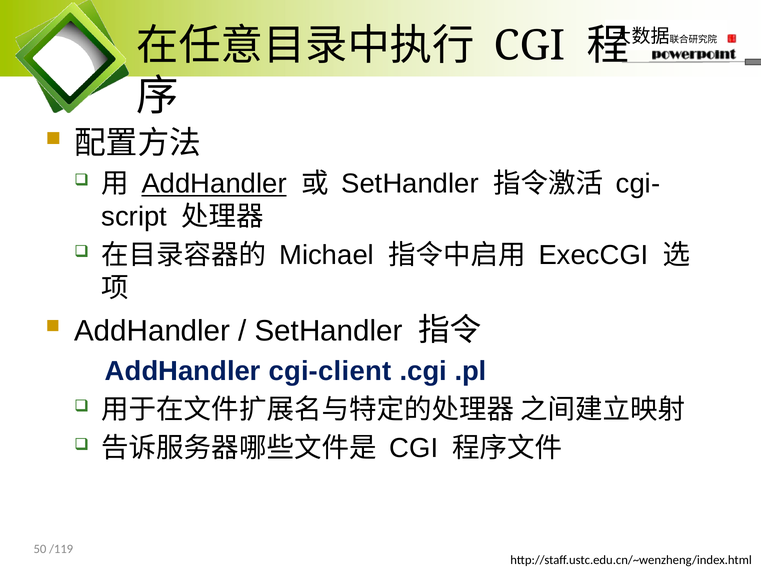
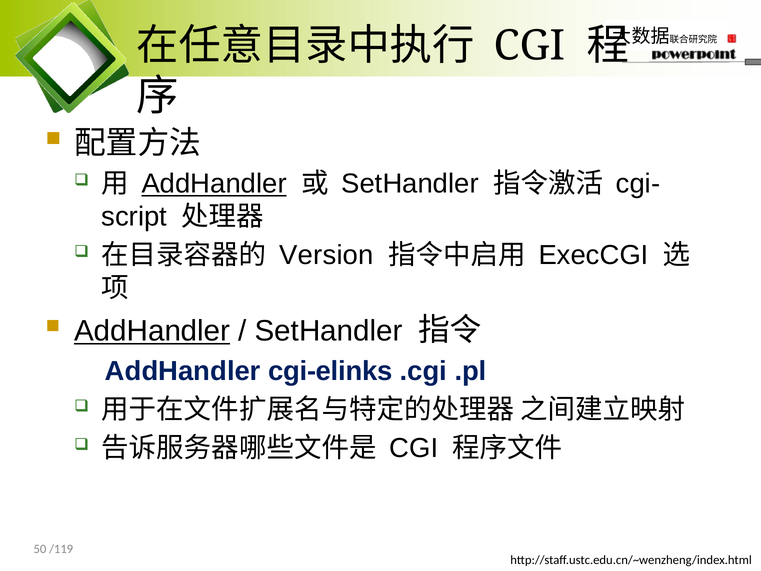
Michael: Michael -> Version (326, 255)
AddHandler underline: none -> present (152, 331)
cgi-client: cgi-client -> cgi-elinks (330, 371)
